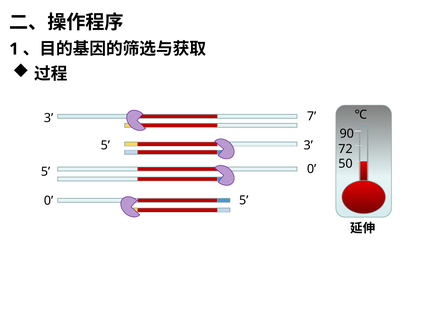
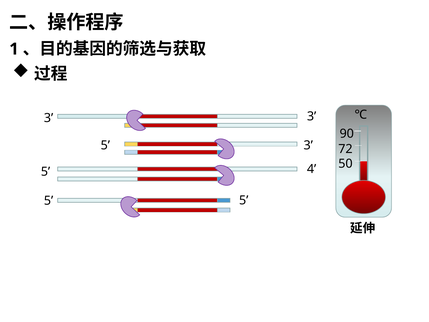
3 7: 7 -> 3 (312, 116)
5 0: 0 -> 4 (312, 169)
0: 0 -> 5 (49, 201)
